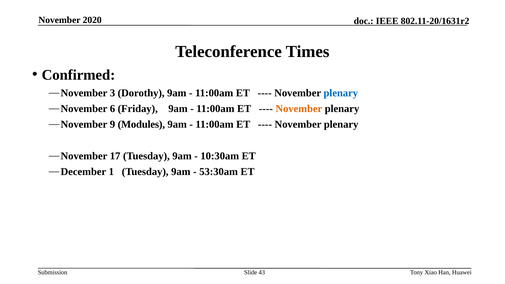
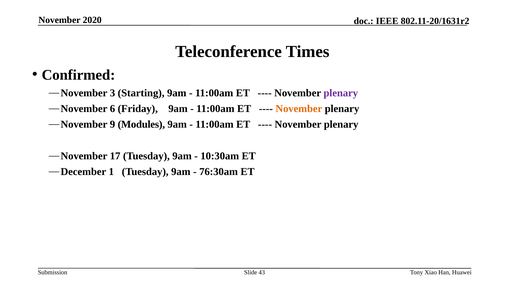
Dorothy: Dorothy -> Starting (141, 93)
plenary colour: blue -> purple (341, 93)
53:30am: 53:30am -> 76:30am (219, 172)
